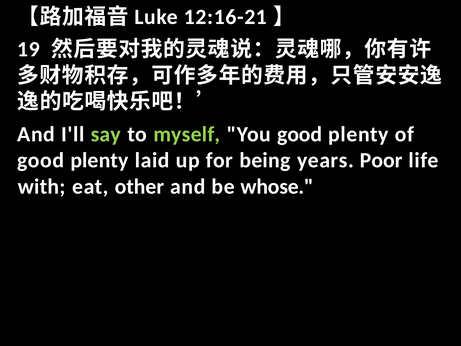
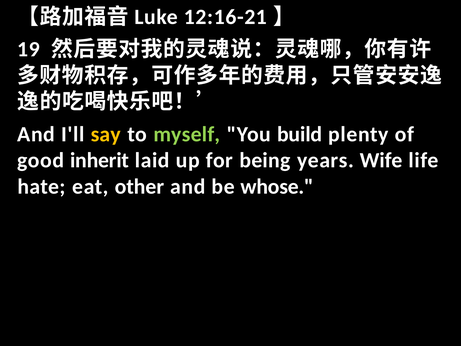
say colour: light green -> yellow (106, 134)
You good: good -> build (300, 134)
plenty: plenty -> inherit (100, 160)
Poor: Poor -> Wife (381, 160)
with: with -> hate (42, 186)
